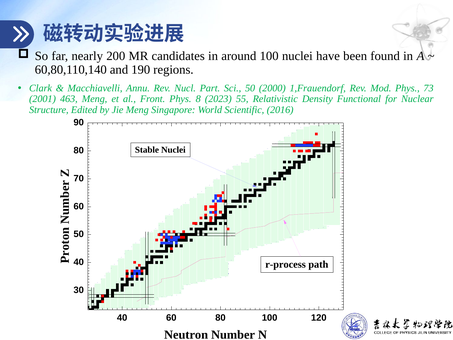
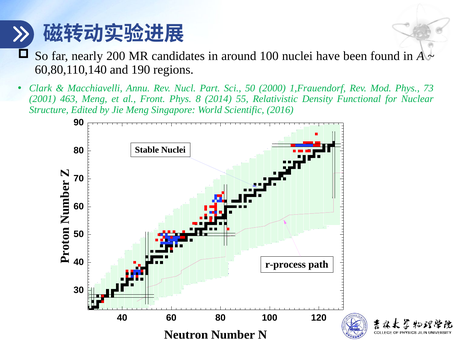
2023: 2023 -> 2014 (218, 99)
